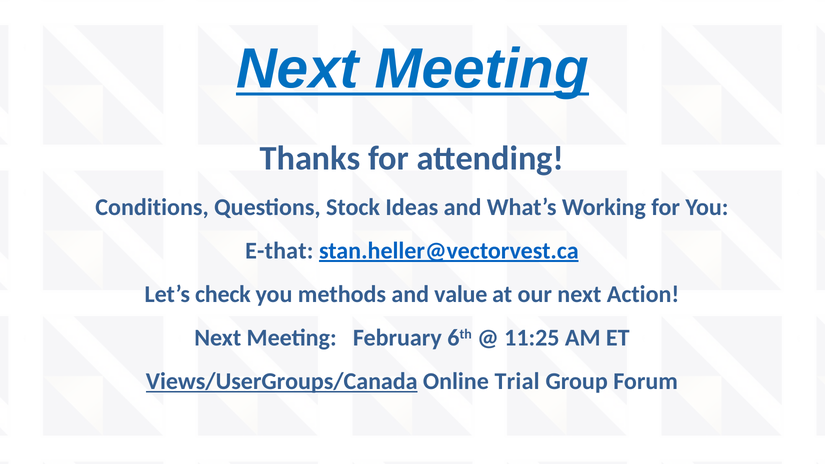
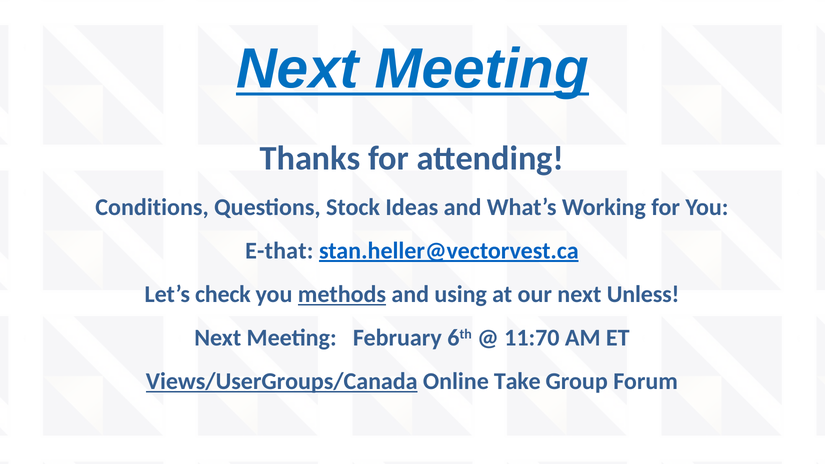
methods underline: none -> present (342, 295)
value: value -> using (461, 295)
Action: Action -> Unless (643, 295)
11:25: 11:25 -> 11:70 (532, 338)
Trial: Trial -> Take (517, 381)
